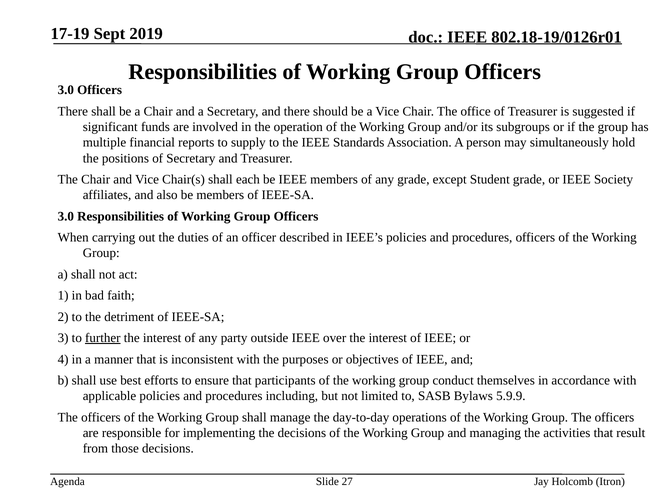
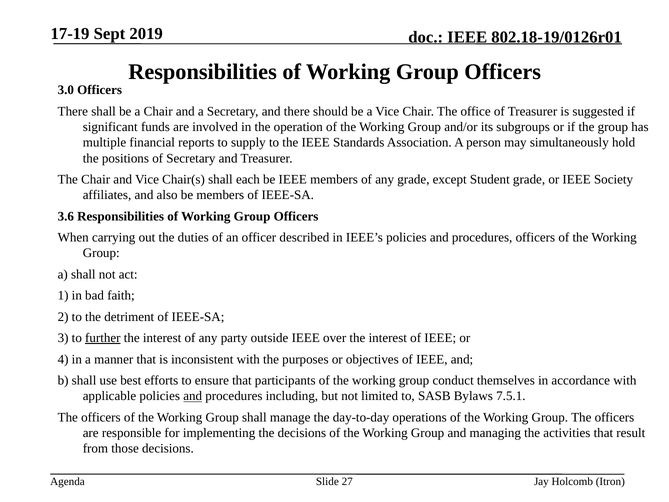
3.0: 3.0 -> 3.6 (66, 216)
and underline: none -> present (193, 396)
5.9.9: 5.9.9 -> 7.5.1 (511, 396)
